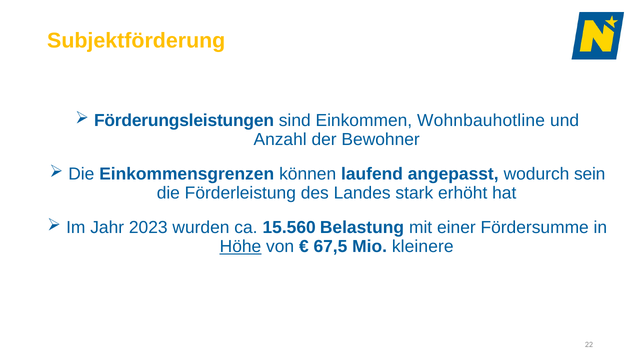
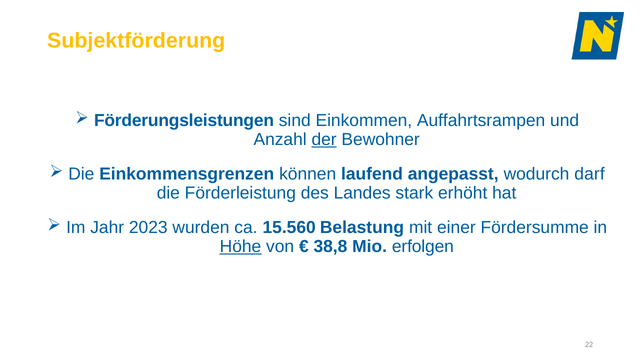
Wohnbauhotline: Wohnbauhotline -> Auffahrtsrampen (481, 121)
der underline: none -> present (324, 139)
sein: sein -> darf (590, 174)
67,5: 67,5 -> 38,8 (330, 247)
kleinere: kleinere -> erfolgen (423, 247)
